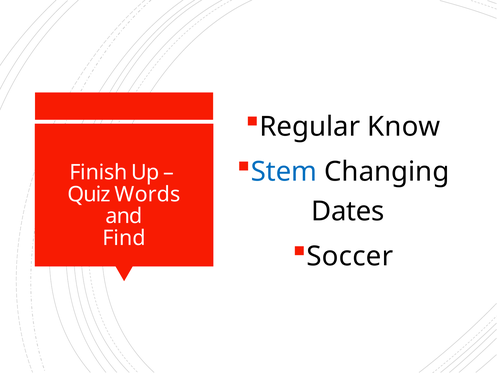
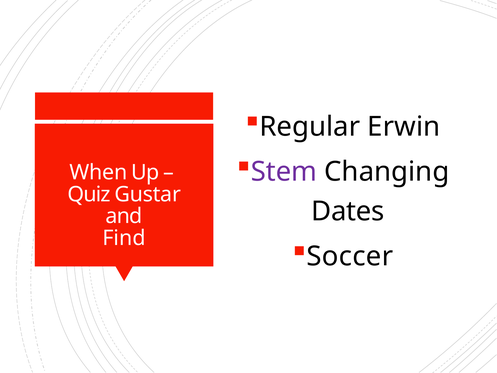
Know: Know -> Erwin (404, 127)
Stem colour: blue -> purple (284, 172)
Finish: Finish -> When (98, 172)
Words: Words -> Gustar (148, 194)
